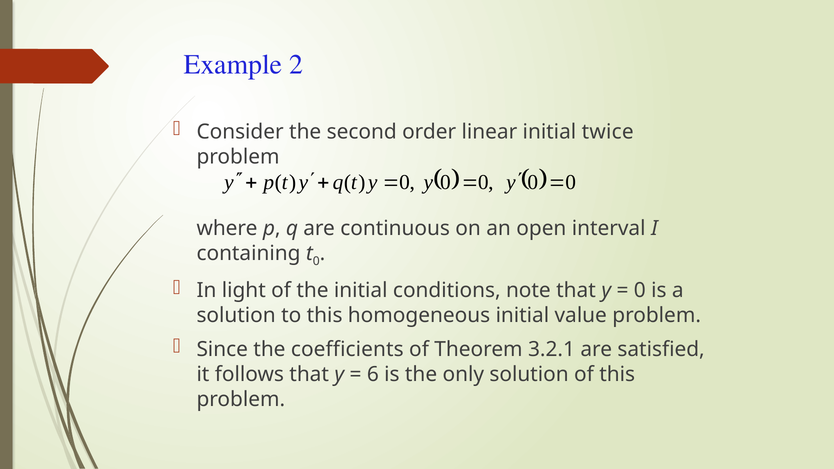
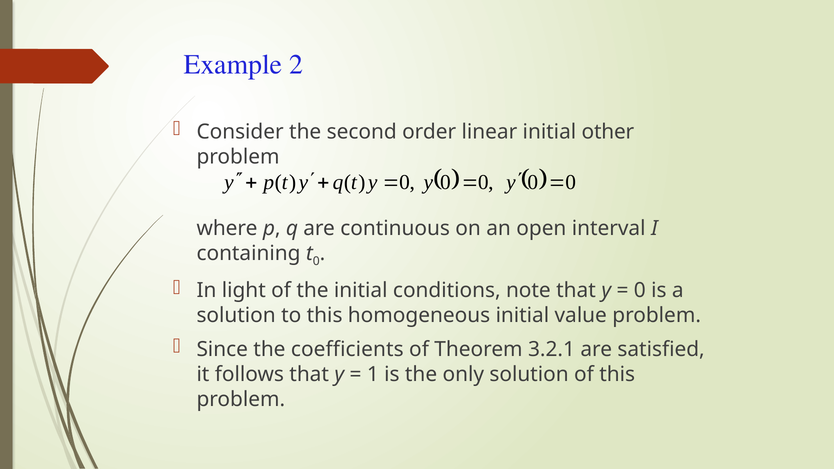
twice: twice -> other (608, 132)
6: 6 -> 1 (373, 374)
